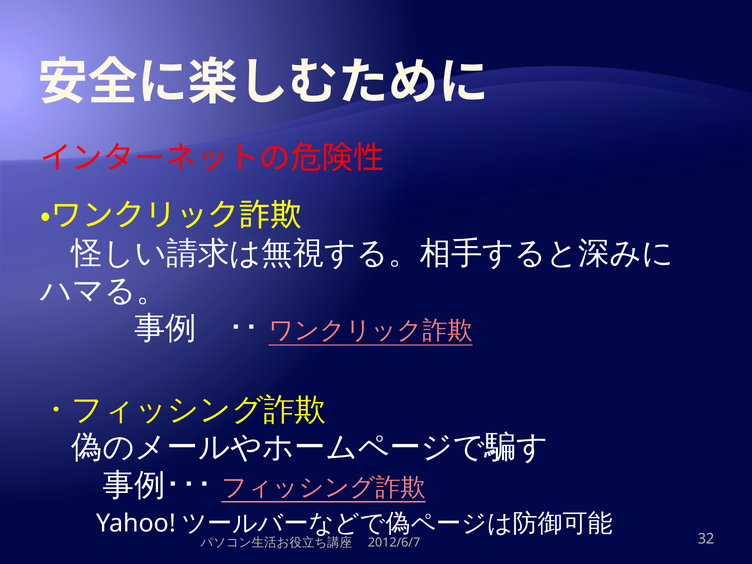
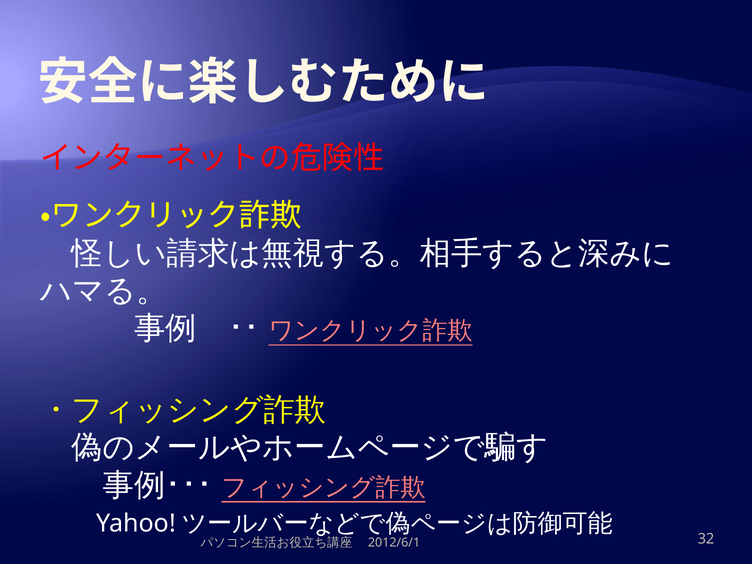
2012/6/7: 2012/6/7 -> 2012/6/1 (394, 542)
